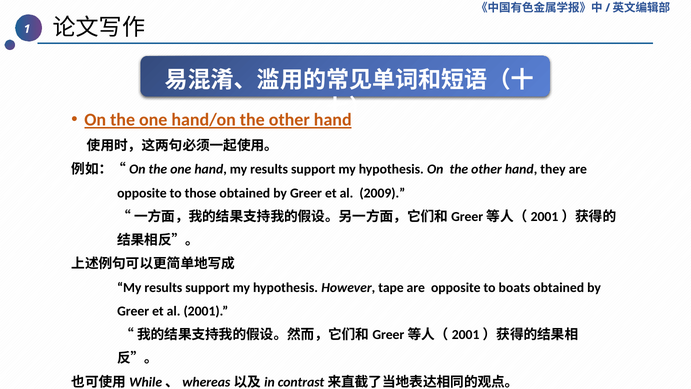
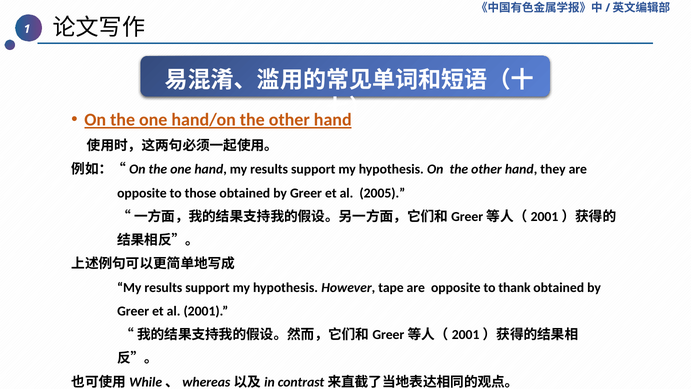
2009: 2009 -> 2005 (382, 193)
boats: boats -> thank (514, 287)
